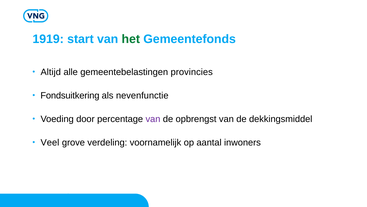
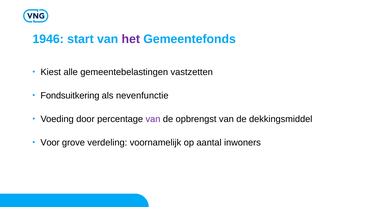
1919: 1919 -> 1946 (48, 39)
het colour: green -> purple (131, 39)
Altijd: Altijd -> Kiest (51, 72)
provincies: provincies -> vastzetten (192, 72)
Veel: Veel -> Voor (50, 142)
